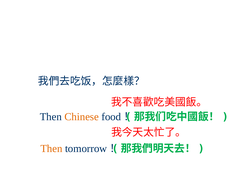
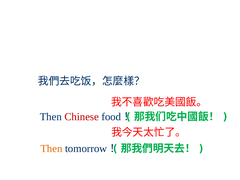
Chinese colour: orange -> red (82, 117)
